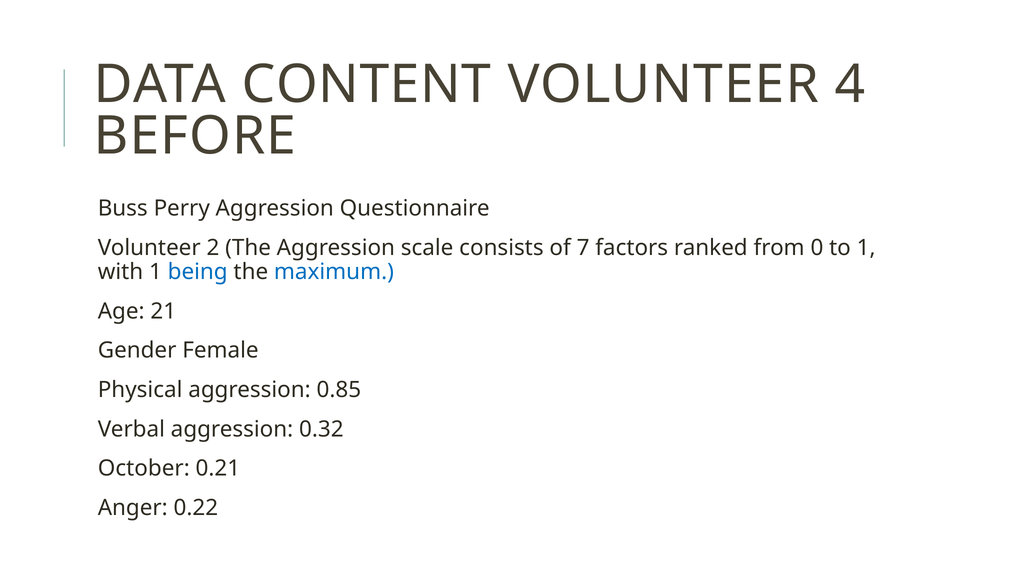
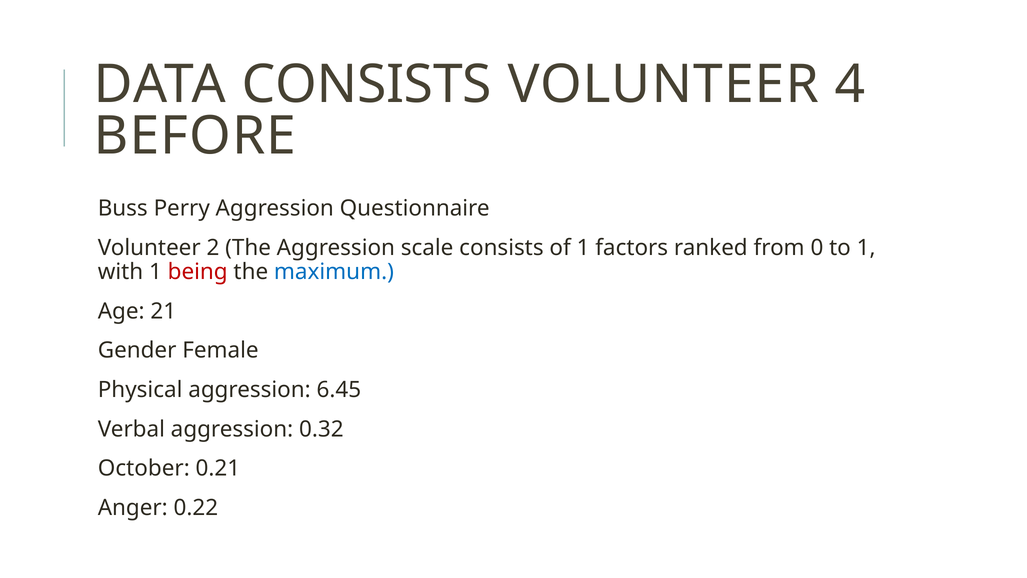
DATA CONTENT: CONTENT -> CONSISTS (367, 85)
of 7: 7 -> 1 (583, 248)
being colour: blue -> red (198, 272)
0.85: 0.85 -> 6.45 (339, 390)
